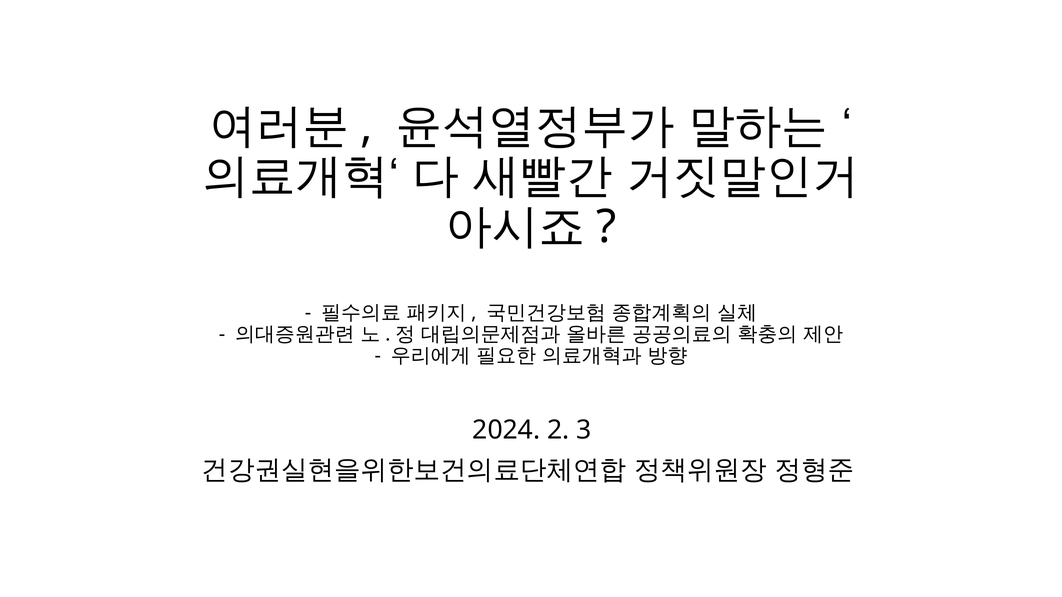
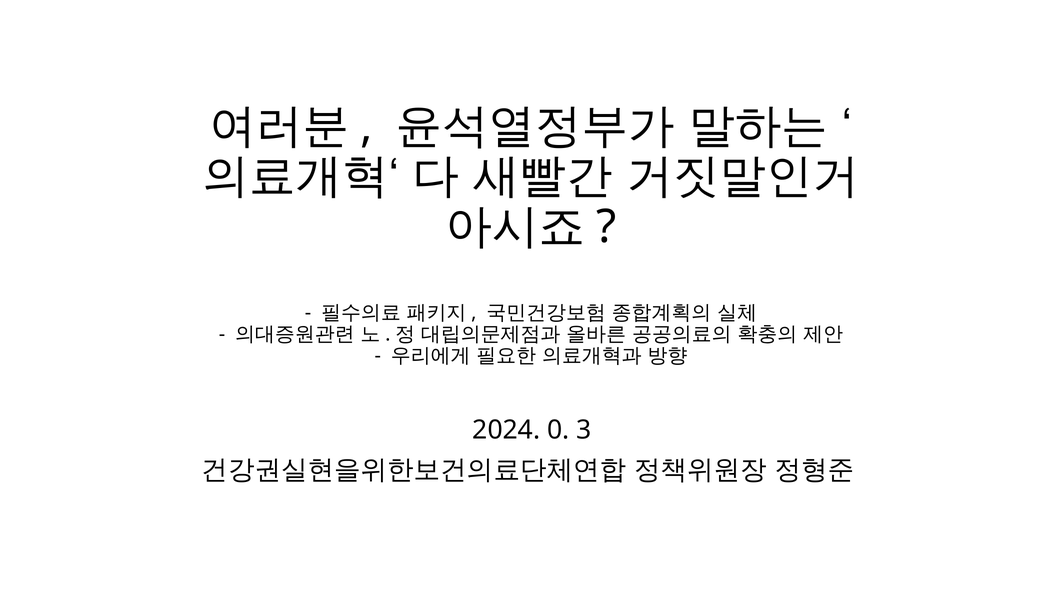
2: 2 -> 0 (558, 430)
